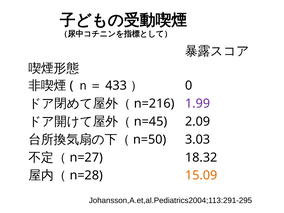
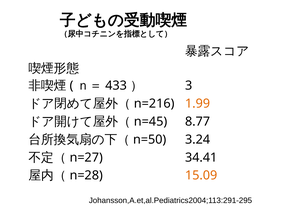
0: 0 -> 3 (189, 86)
1.99 colour: purple -> orange (198, 104)
2.09: 2.09 -> 8.77 (198, 121)
3.03: 3.03 -> 3.24 (198, 139)
18.32: 18.32 -> 34.41 (201, 157)
